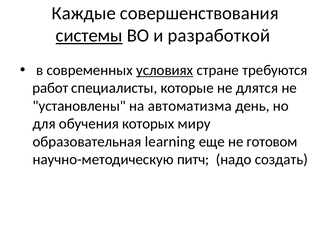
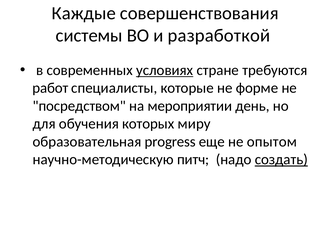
системы underline: present -> none (89, 36)
длятся: длятся -> форме (257, 88)
установлены: установлены -> посредством (79, 106)
автоматизма: автоматизма -> мероприятии (190, 106)
learning: learning -> progress (170, 142)
готовом: готовом -> опытом (272, 142)
создать underline: none -> present (281, 160)
